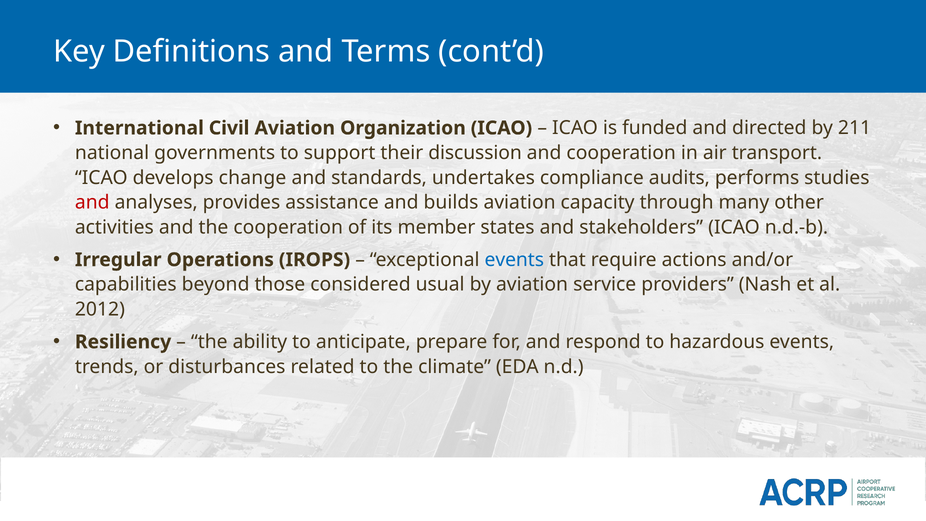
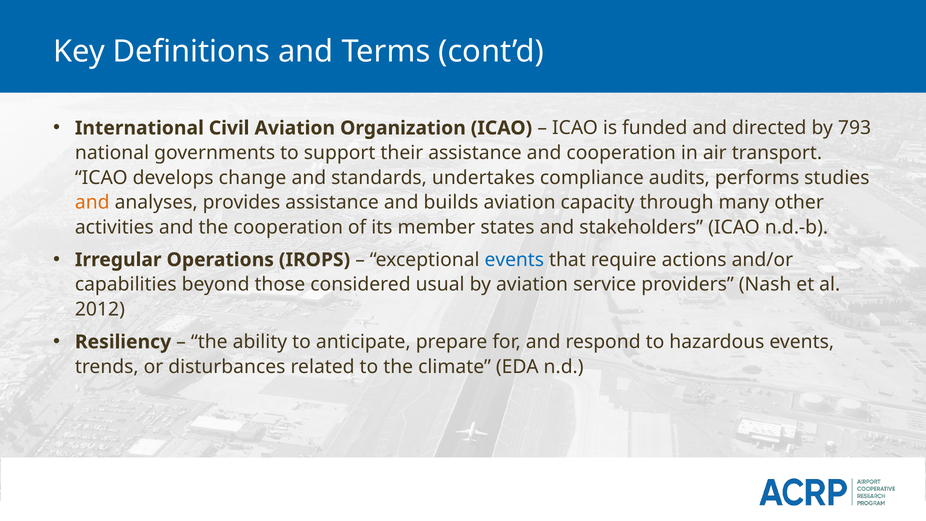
211: 211 -> 793 (855, 128)
their discussion: discussion -> assistance (475, 153)
and colour: red -> orange (92, 202)
